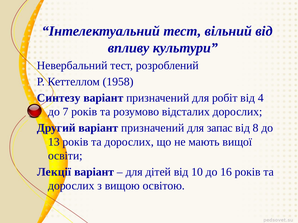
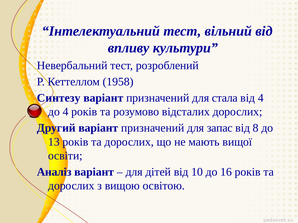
робіт: робіт -> стала (225, 98)
до 7: 7 -> 4 (66, 112)
Лекції: Лекції -> Аналіз (54, 172)
